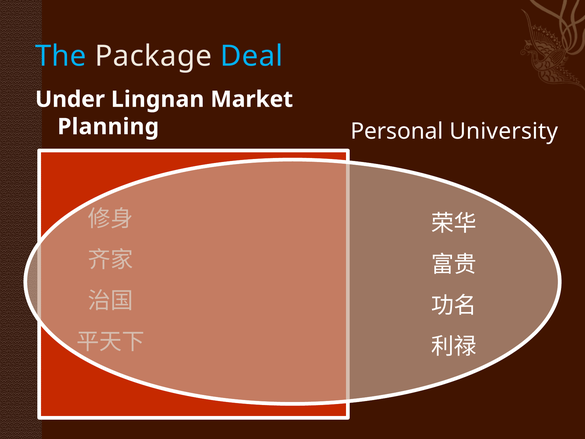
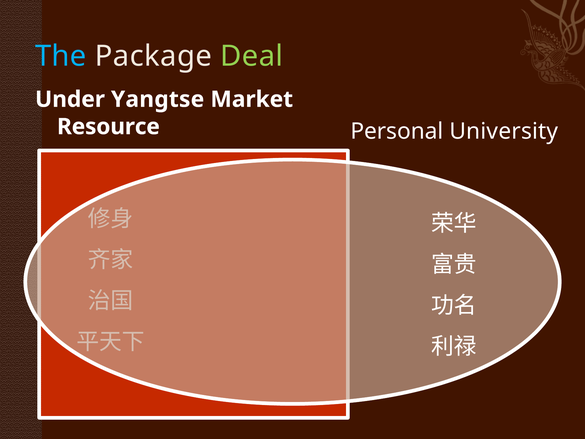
Deal colour: light blue -> light green (252, 56)
Lingnan: Lingnan -> Yangtse (158, 99)
Planning: Planning -> Resource (108, 127)
